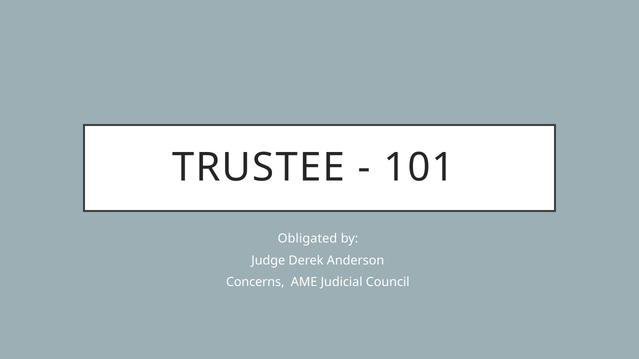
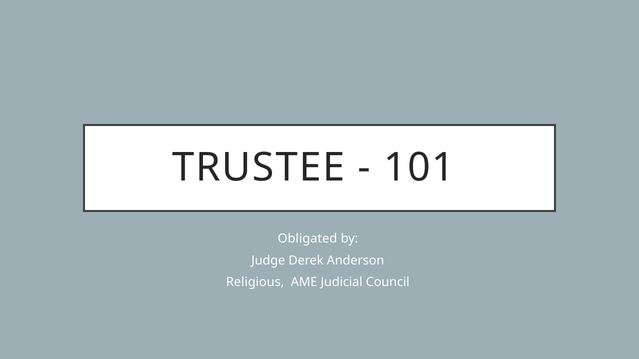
Concerns: Concerns -> Religious (255, 283)
